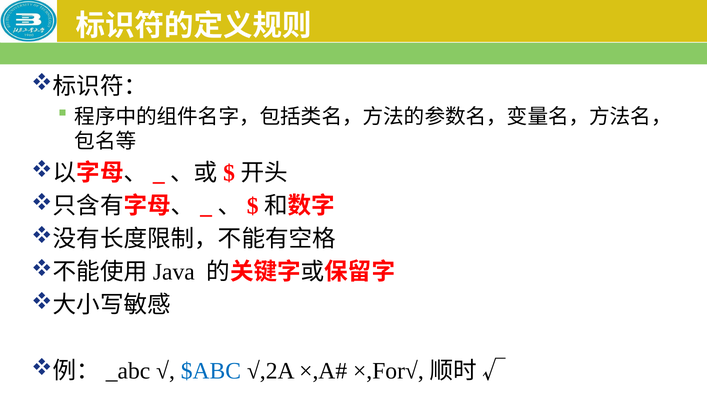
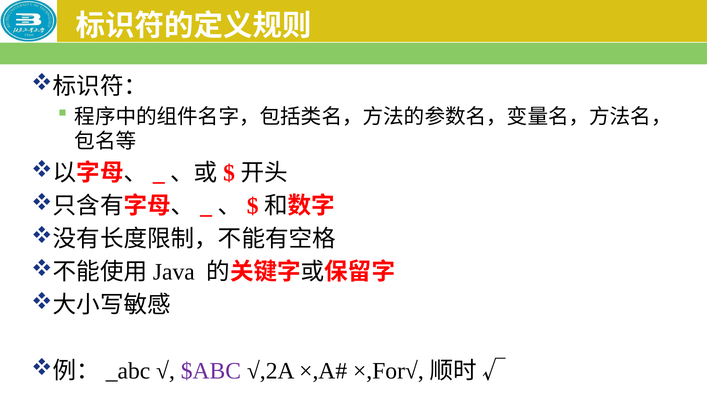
$ABC colour: blue -> purple (211, 371)
